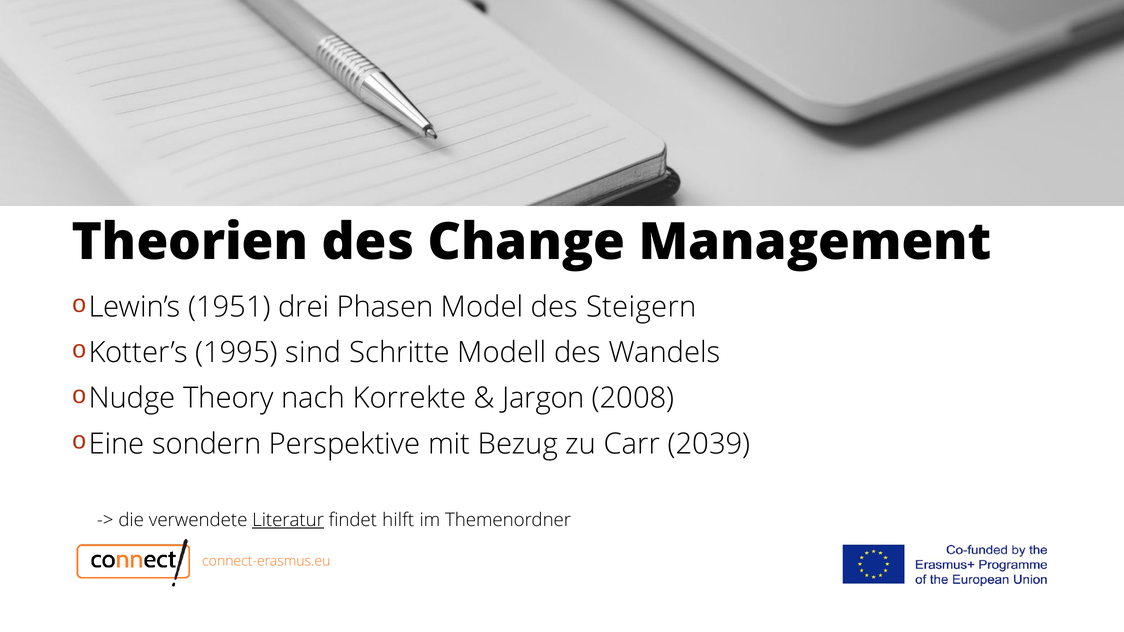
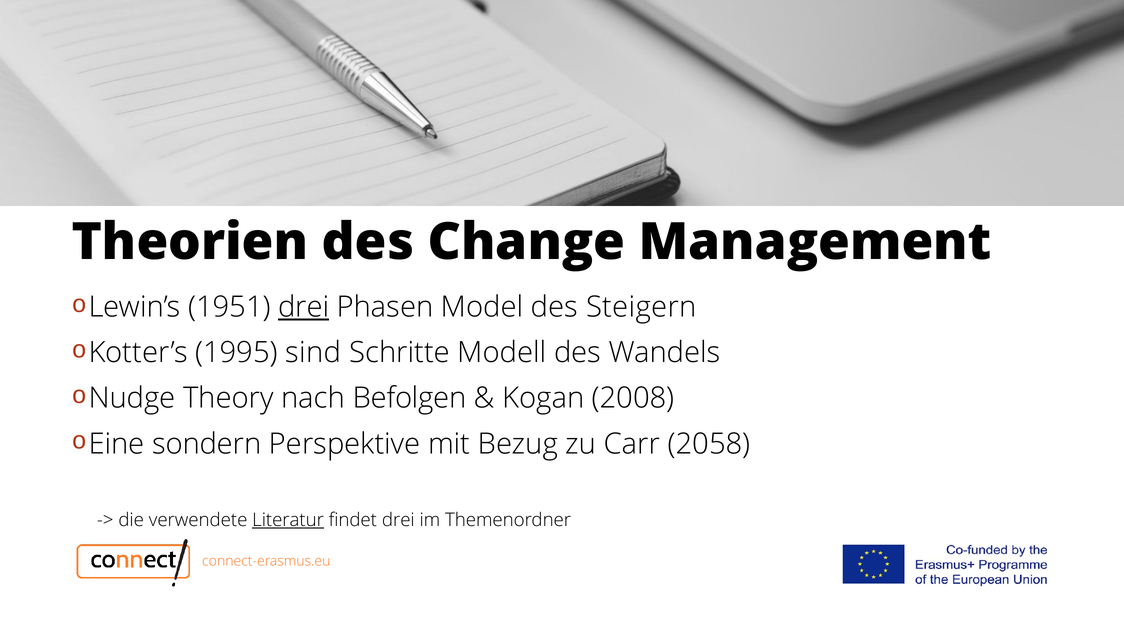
drei underline: none -> present (304, 307)
Korrekte: Korrekte -> Befolgen (410, 398)
Jargon: Jargon -> Kogan (543, 398)
2039: 2039 -> 2058 (709, 444)
findet hilft: hilft -> drei (398, 520)
